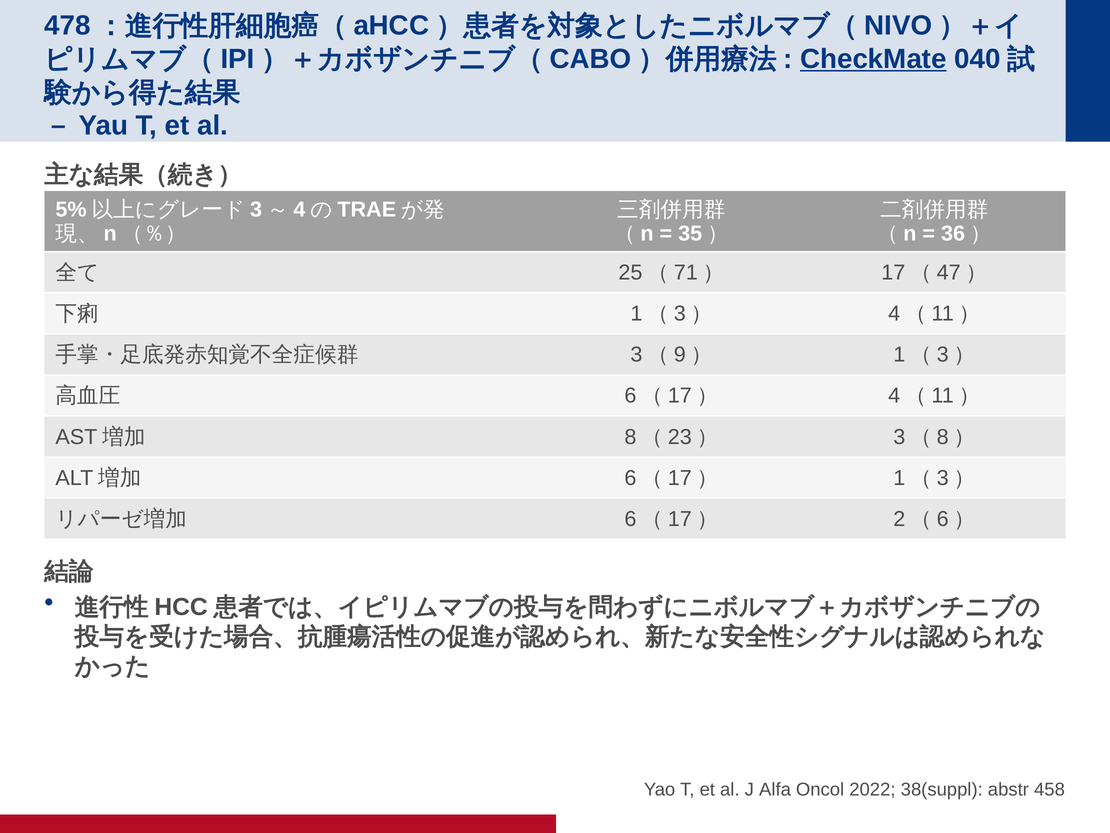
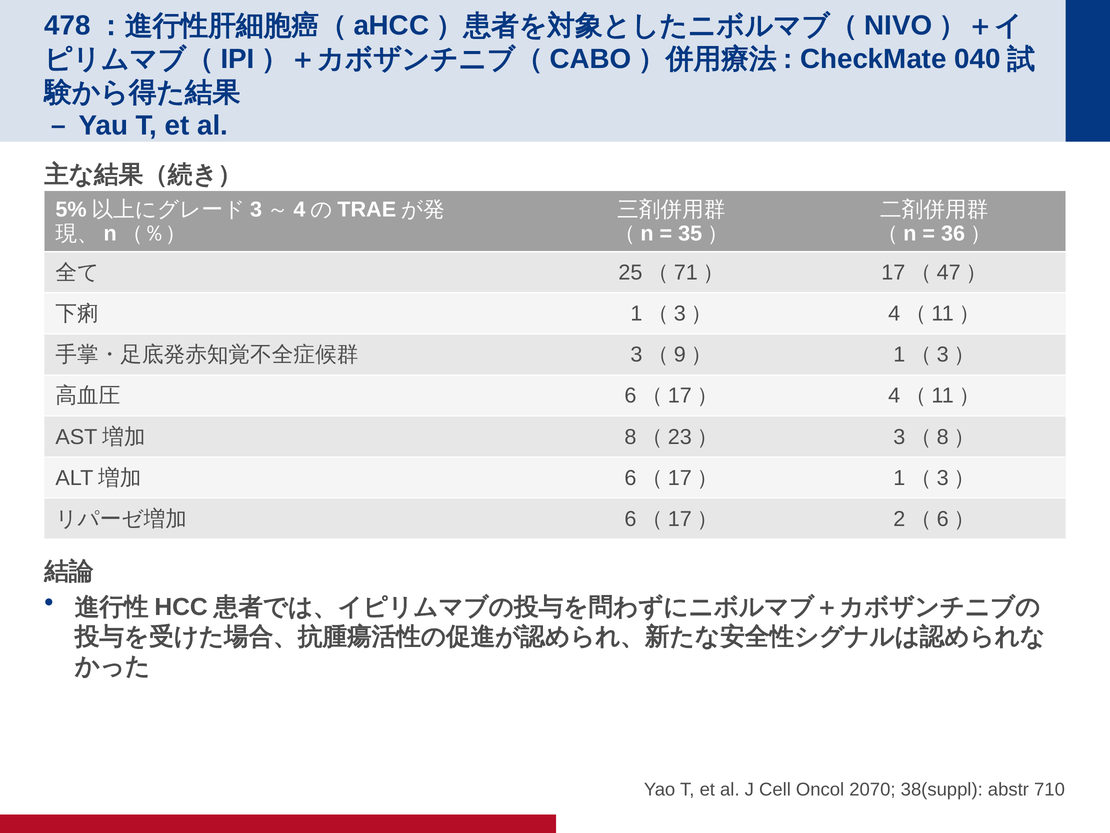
CheckMate underline: present -> none (873, 59)
Alfa: Alfa -> Cell (775, 789)
2022: 2022 -> 2070 (872, 789)
458: 458 -> 710 (1050, 789)
